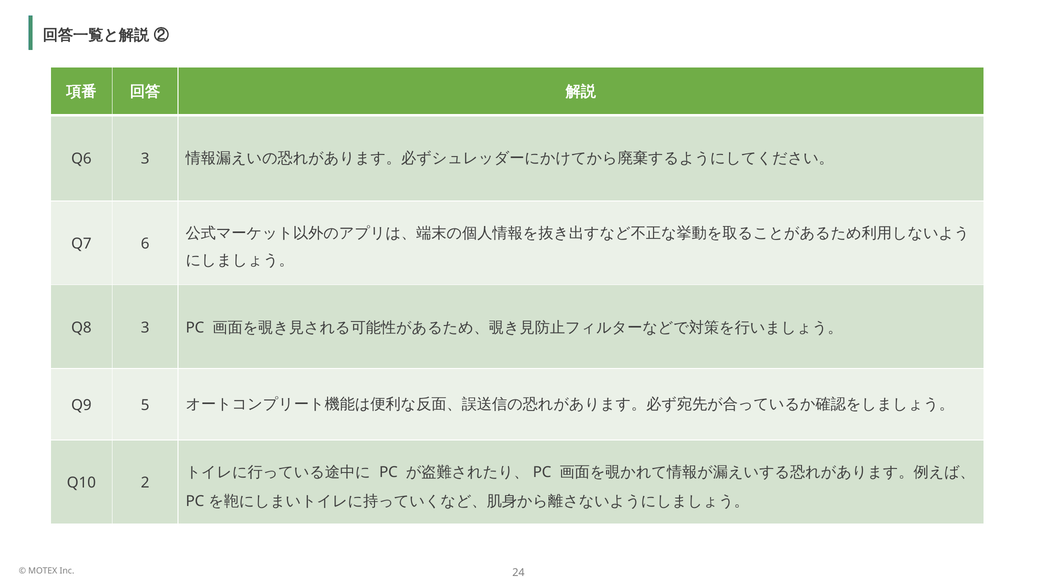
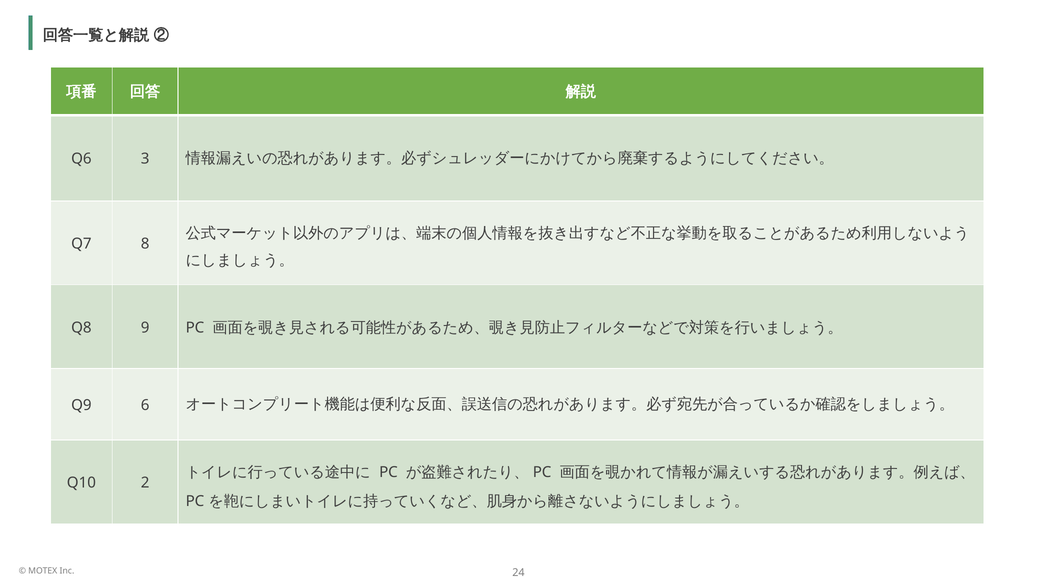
6: 6 -> 8 (145, 243)
Q8 3: 3 -> 9 (145, 327)
5: 5 -> 6 (145, 405)
